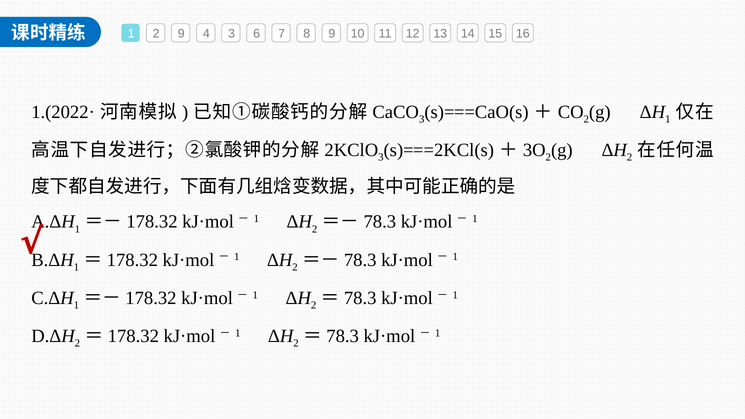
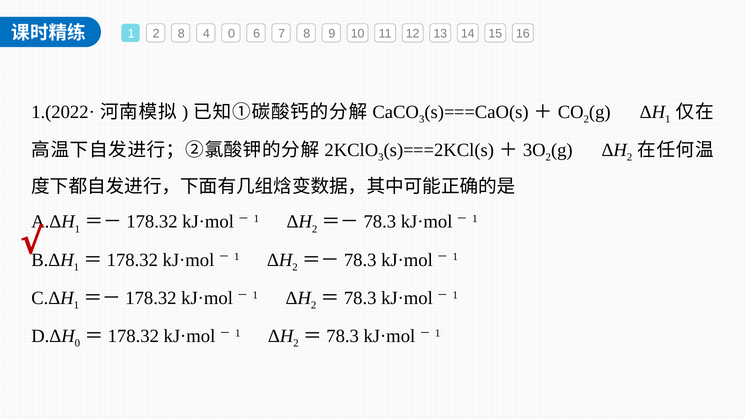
2 9: 9 -> 8 (181, 34)
4 3: 3 -> 0 (231, 34)
2: 2 -> 0 (77, 343)
